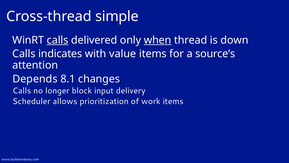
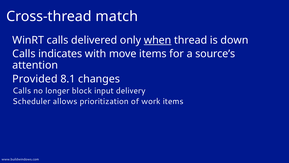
simple: simple -> match (117, 16)
calls underline: present -> none (58, 40)
value: value -> move (123, 54)
Depends: Depends -> Provided (35, 79)
